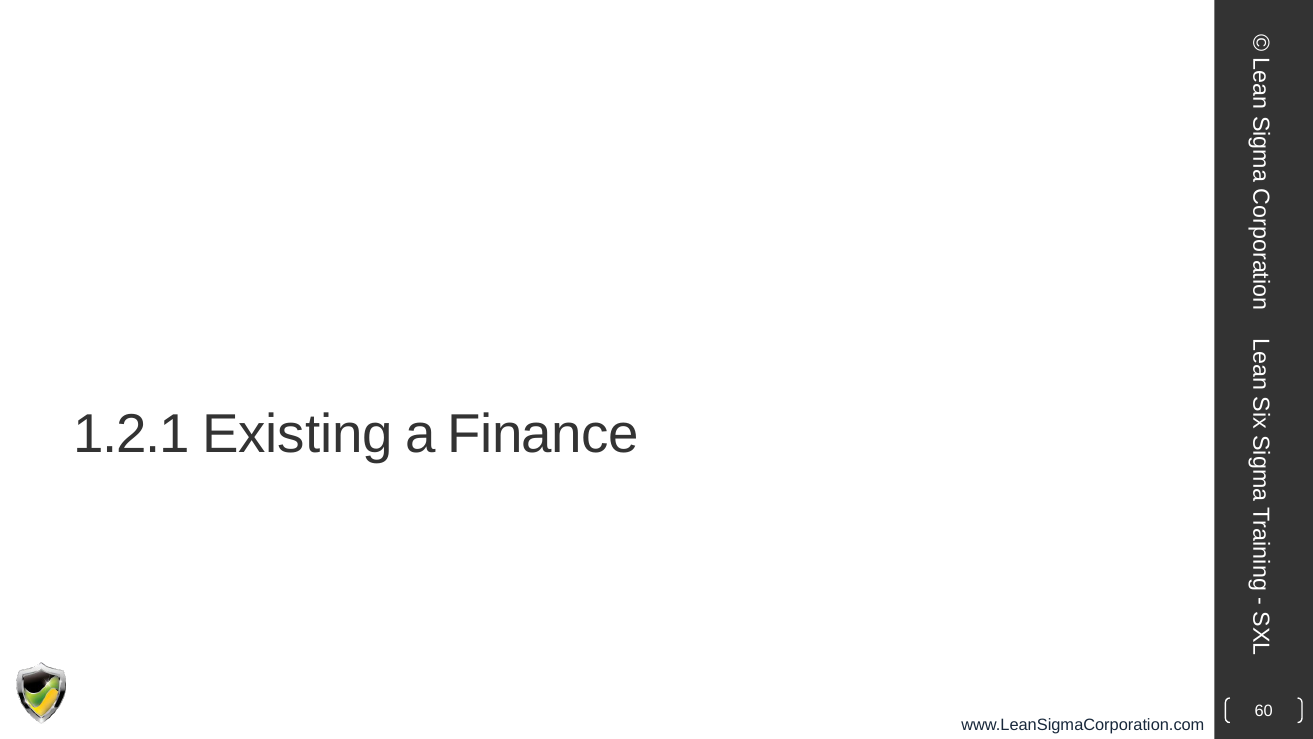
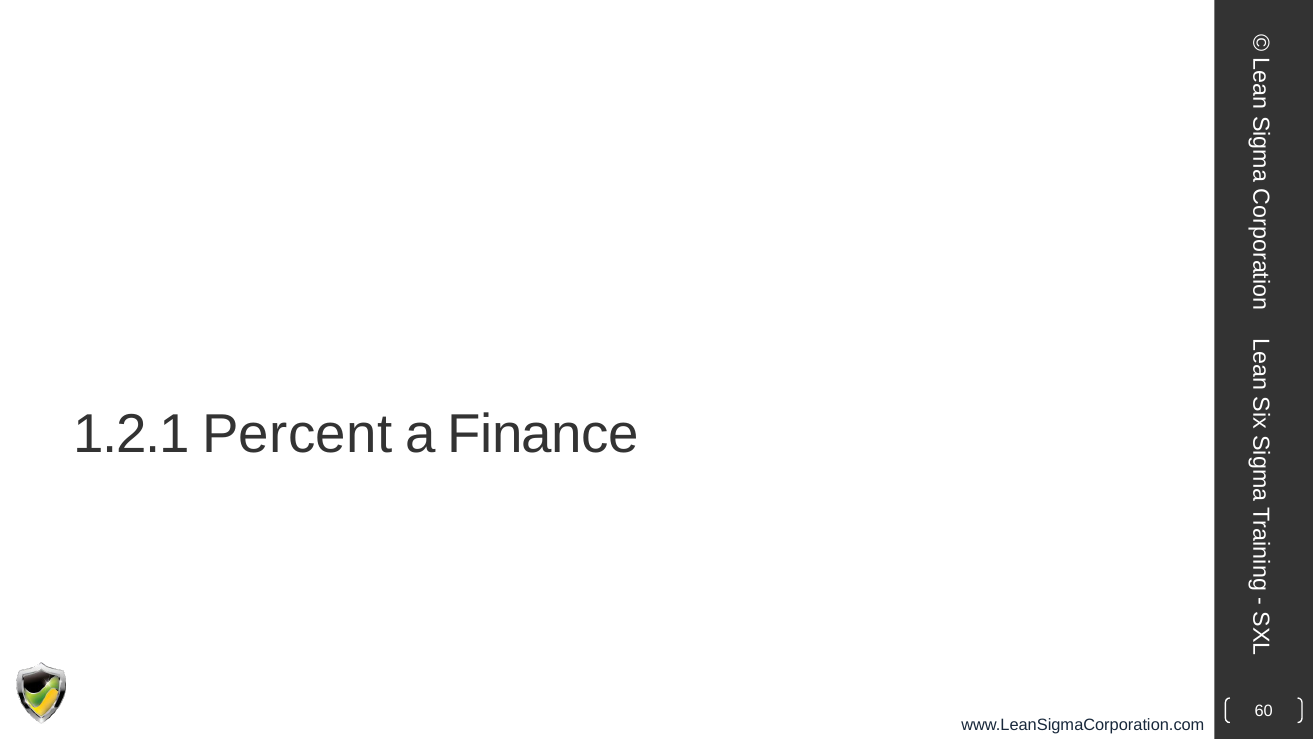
Existing: Existing -> Percent (297, 434)
